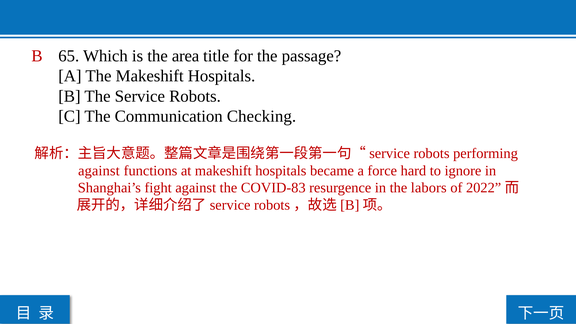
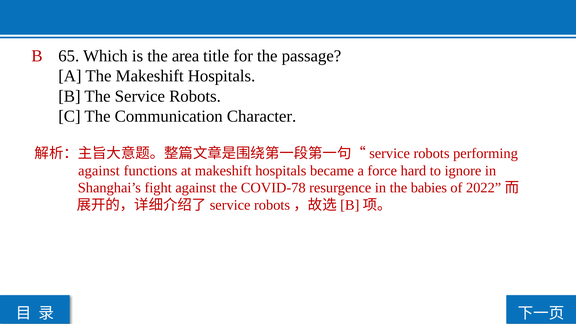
Checking: Checking -> Character (262, 116)
COVID-83: COVID-83 -> COVID-78 (273, 188)
labors: labors -> babies (429, 188)
